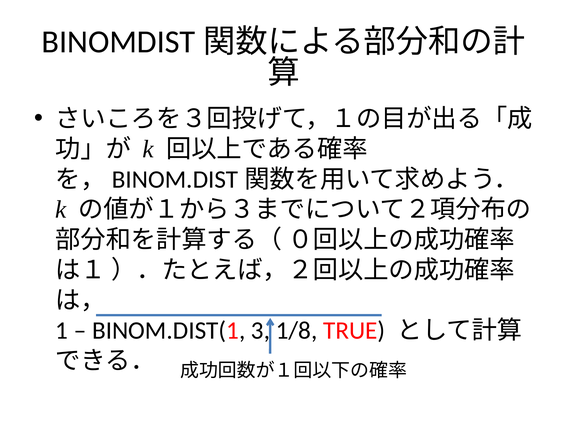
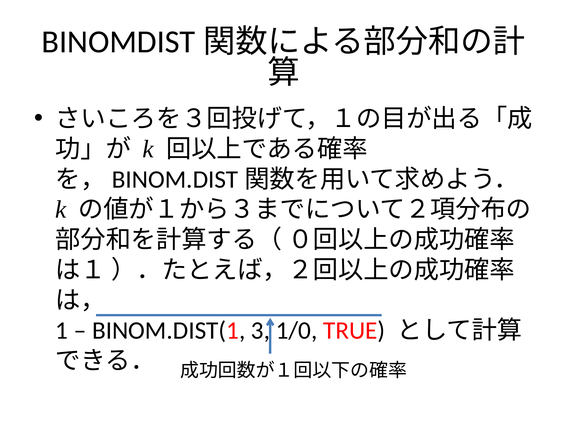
1/8: 1/8 -> 1/0 (297, 331)
